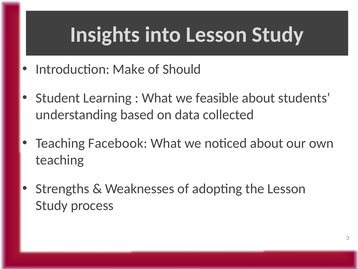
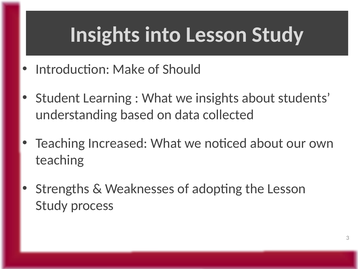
we feasible: feasible -> insights (217, 98)
Facebook: Facebook -> Increased (118, 143)
